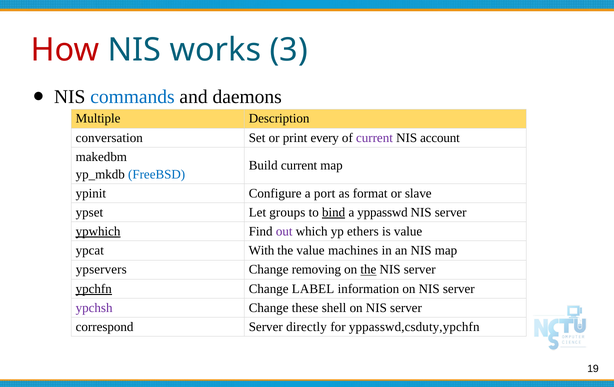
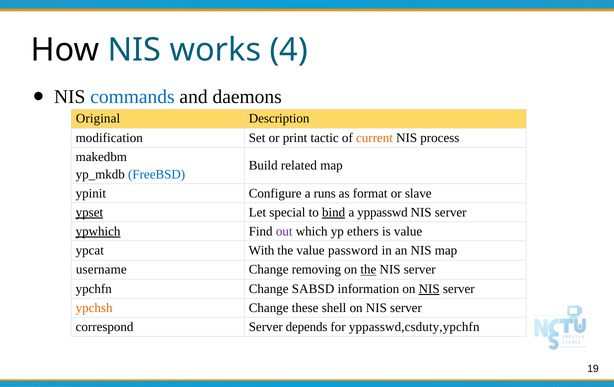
How colour: red -> black (65, 50)
3: 3 -> 4 (289, 50)
Multiple: Multiple -> Original (98, 119)
conversation: conversation -> modification (109, 138)
every: every -> tactic (325, 138)
current colour: purple -> orange (374, 138)
account: account -> process (440, 138)
Build current: current -> related (299, 165)
port: port -> runs (325, 193)
ypset underline: none -> present (89, 212)
groups: groups -> special (287, 212)
machines: machines -> password (353, 251)
ypservers: ypservers -> username (101, 270)
ypchfn underline: present -> none (94, 289)
LABEL: LABEL -> SABSD (313, 289)
NIS underline: none -> present (429, 289)
ypchsh colour: purple -> orange (94, 308)
directly: directly -> depends (307, 327)
